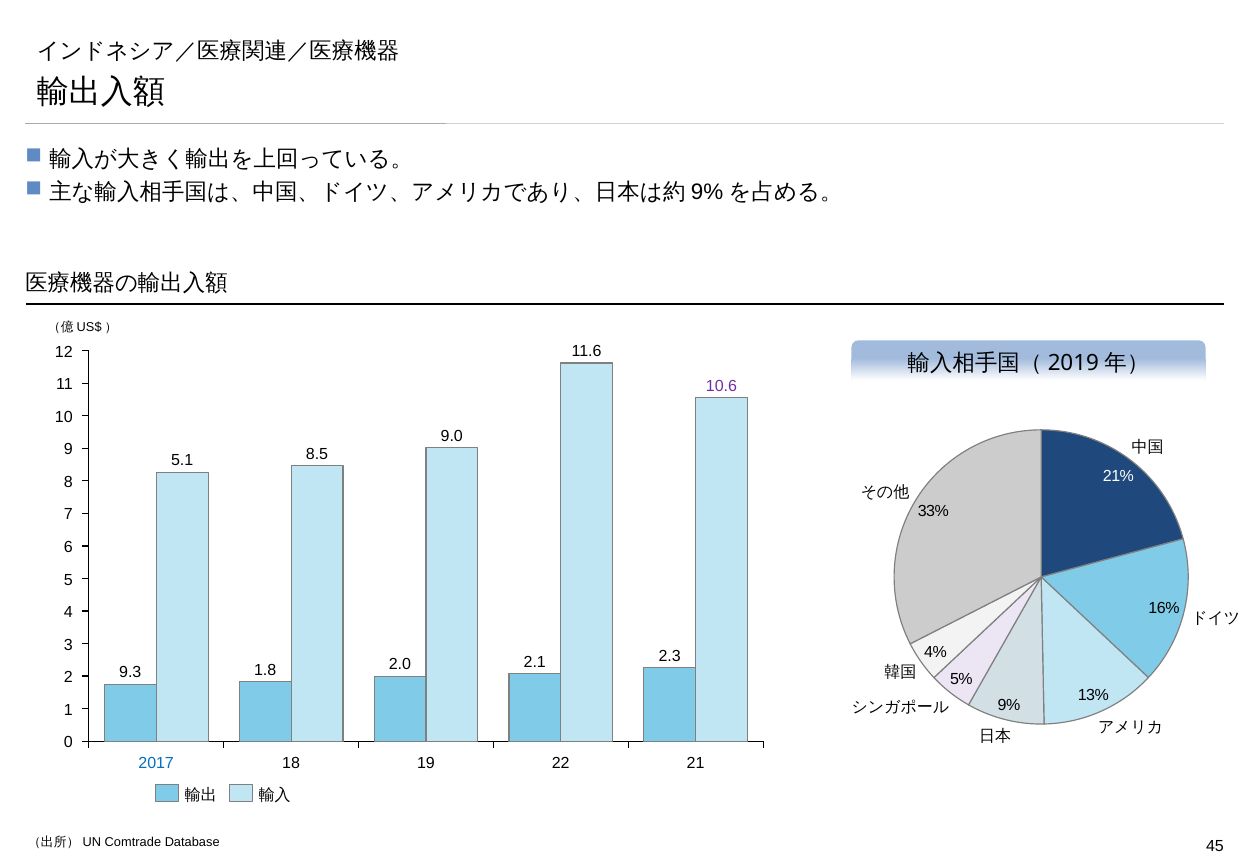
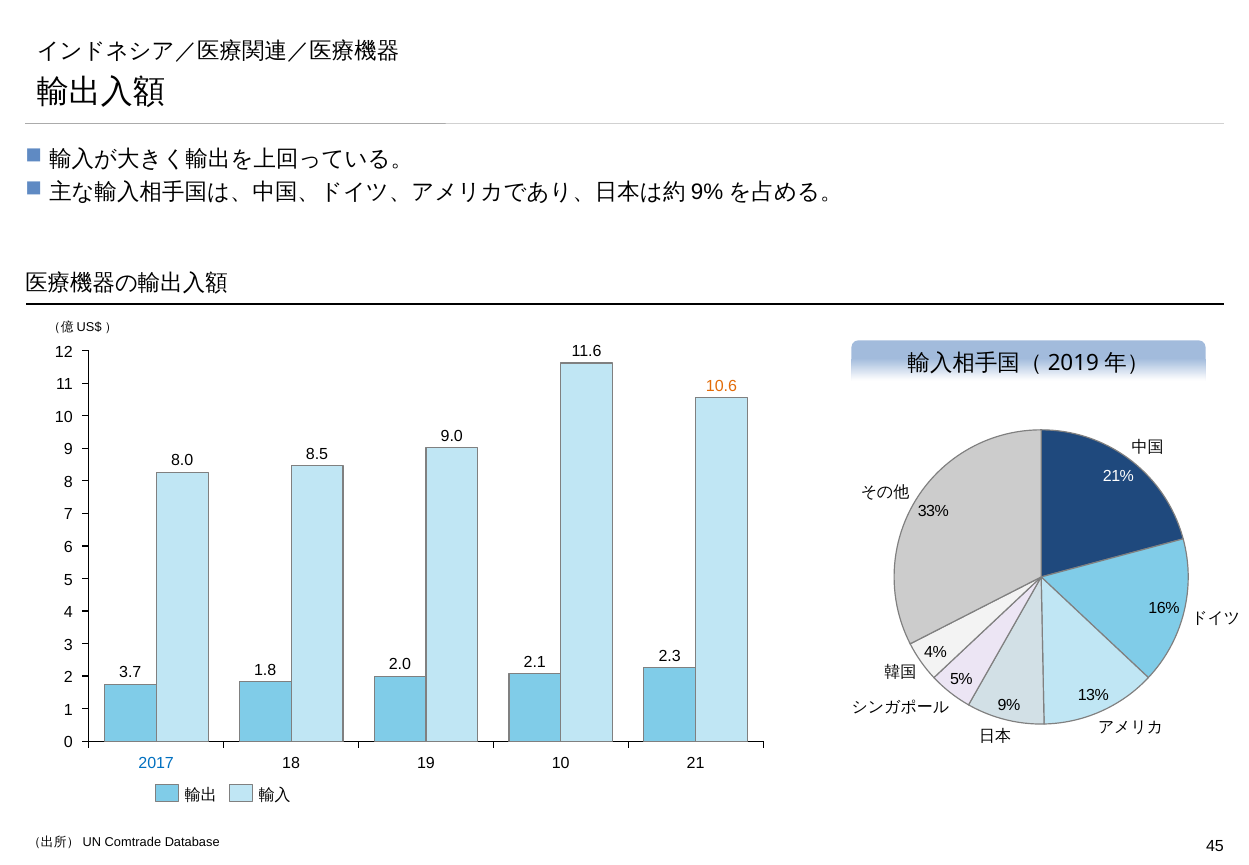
10.6 colour: purple -> orange (722, 386)
5.1: 5.1 -> 8.0 (182, 460)
9.3: 9.3 -> 3.7 (130, 672)
19 22: 22 -> 10 (561, 763)
